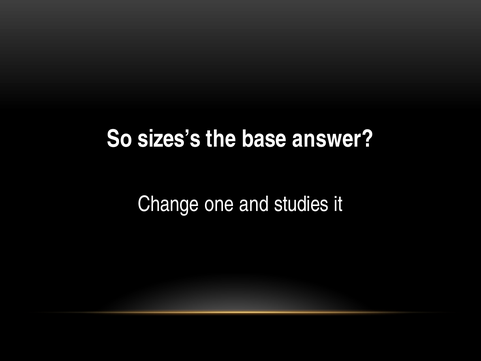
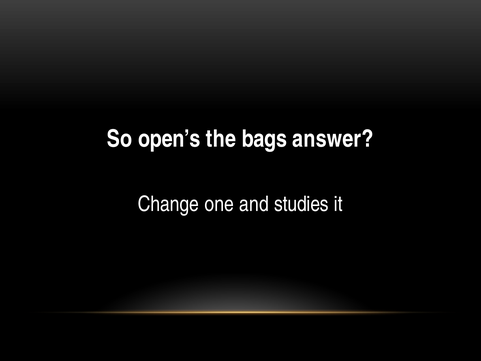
sizes’s: sizes’s -> open’s (169, 139)
base: base -> bags (264, 139)
